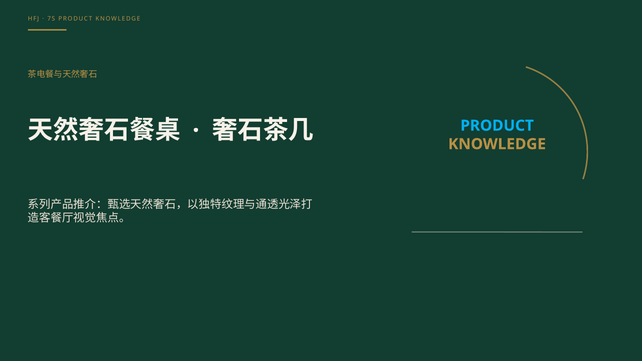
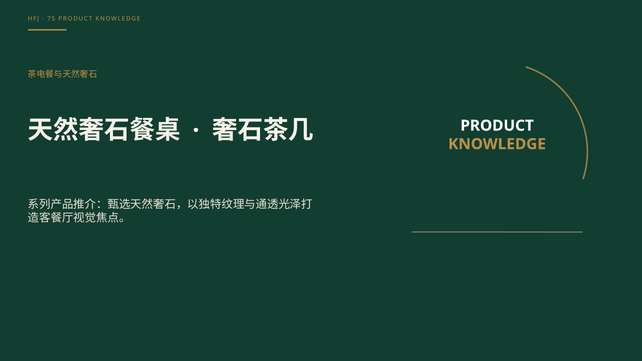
PRODUCT colour: light blue -> white (497, 126)
